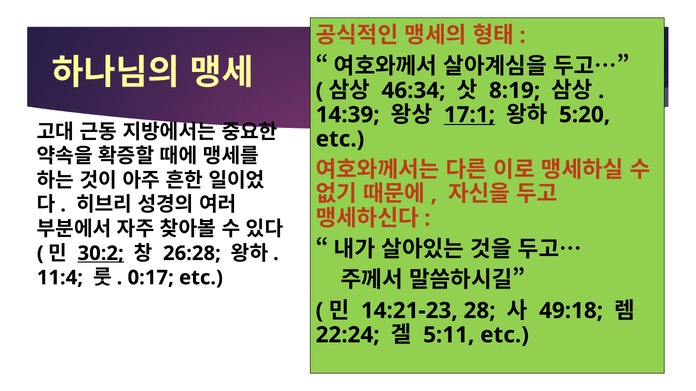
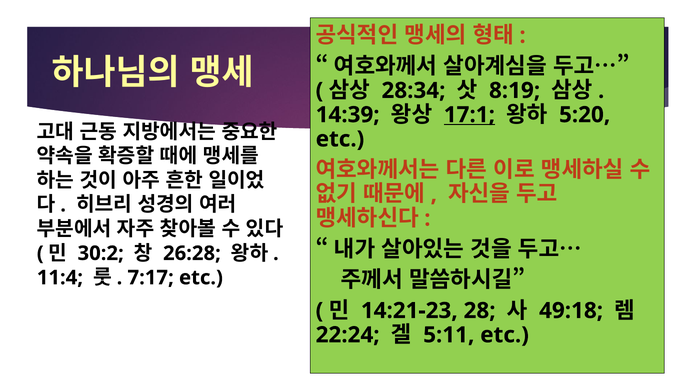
46:34: 46:34 -> 28:34 (413, 91)
30:2 underline: present -> none (101, 254)
0:17: 0:17 -> 7:17 (151, 278)
